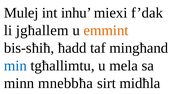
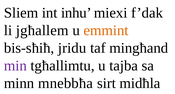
Mulej: Mulej -> Sliem (21, 13)
ħadd: ħadd -> jridu (72, 48)
min colour: blue -> purple (15, 66)
mela: mela -> tajba (124, 66)
